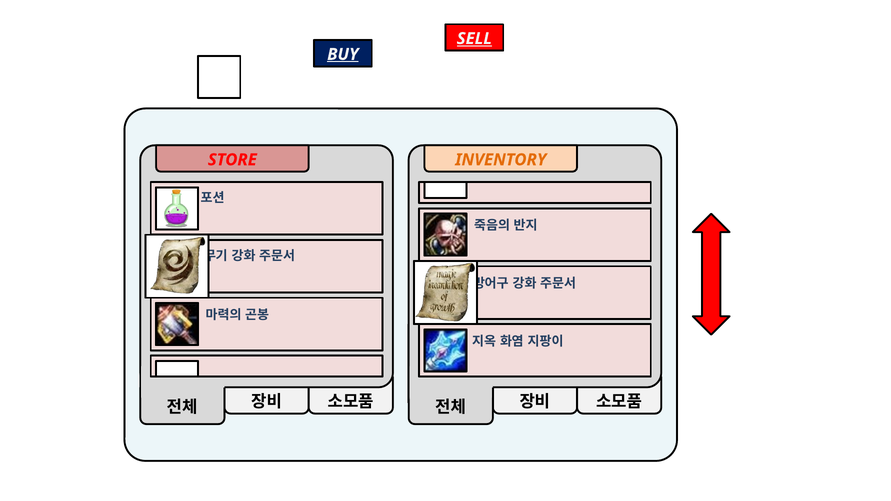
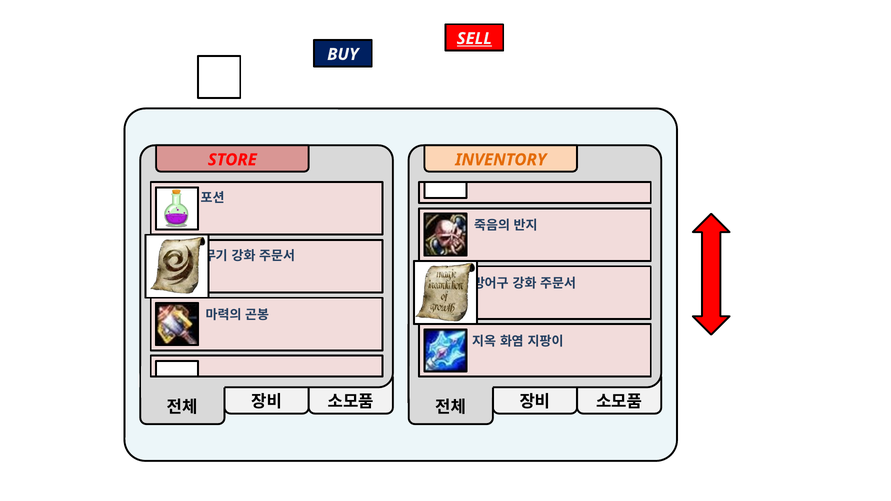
BUY underline: present -> none (343, 54)
